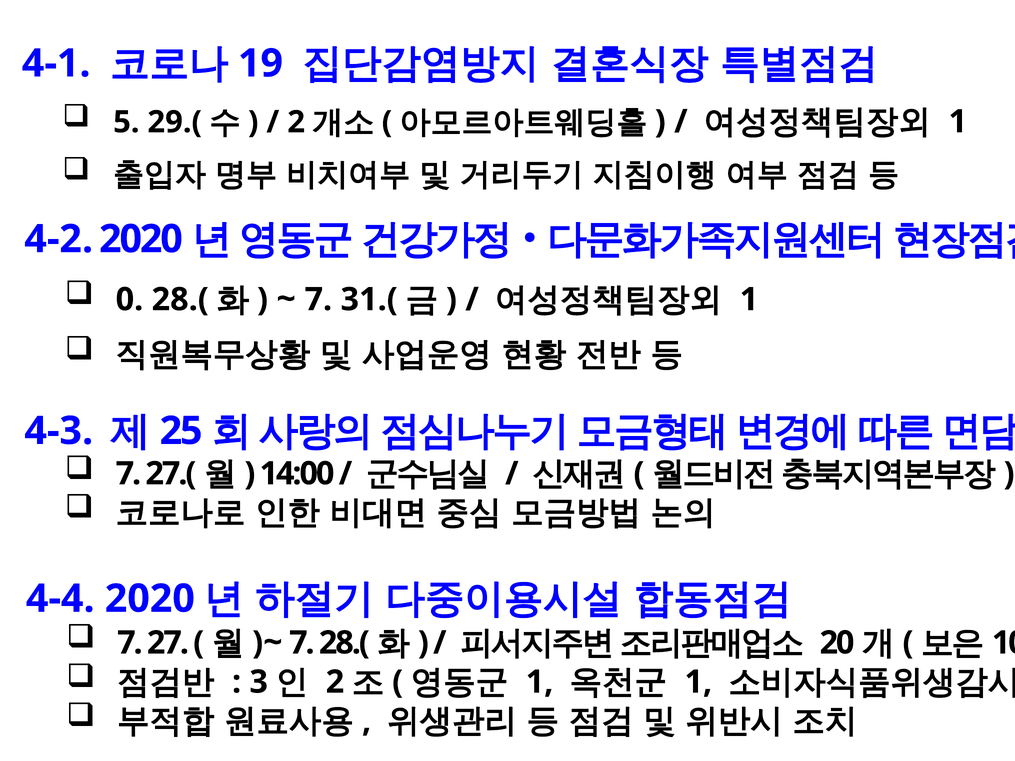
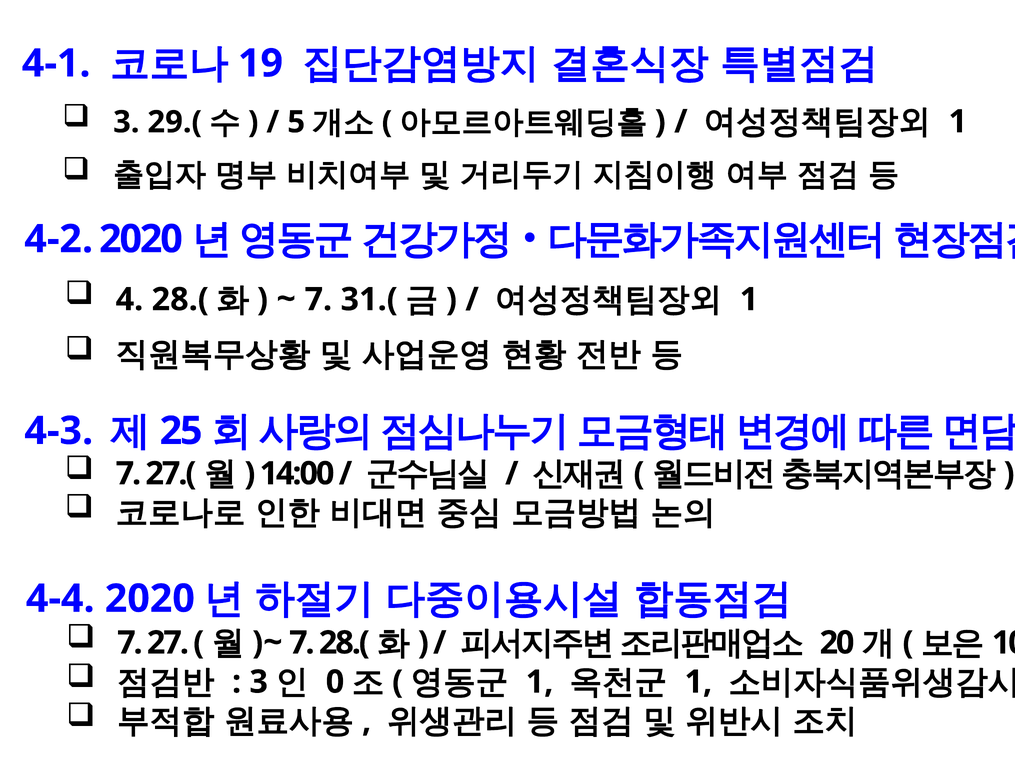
5: 5 -> 3 (126, 122)
2: 2 -> 5 (296, 122)
0: 0 -> 4 (129, 300)
2: 2 -> 0 (335, 682)
